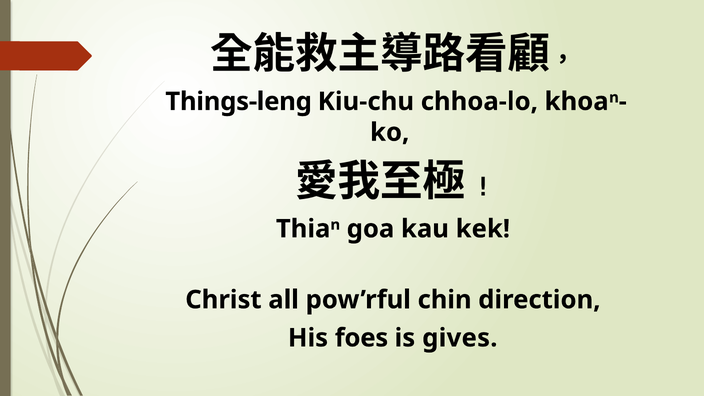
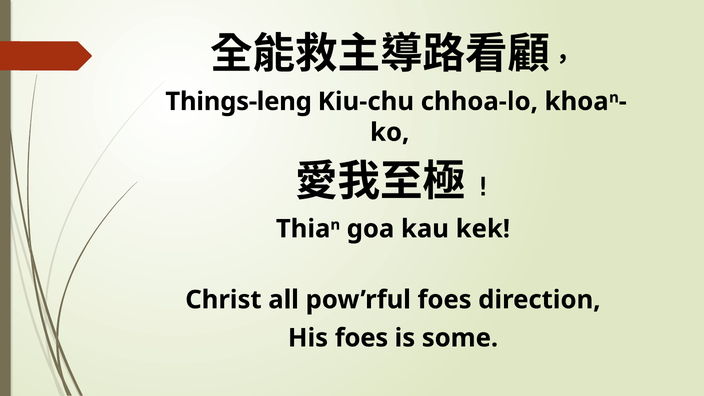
pow’rful chin: chin -> foes (445, 300)
gives: gives -> some (460, 338)
